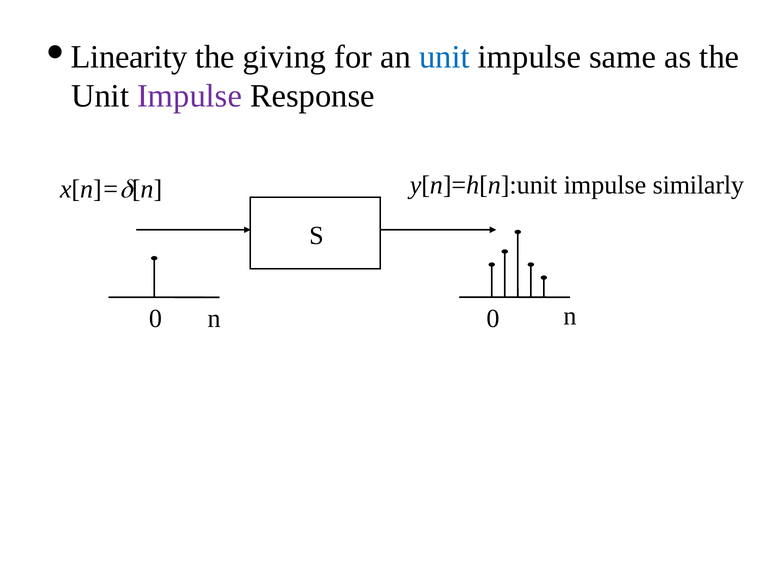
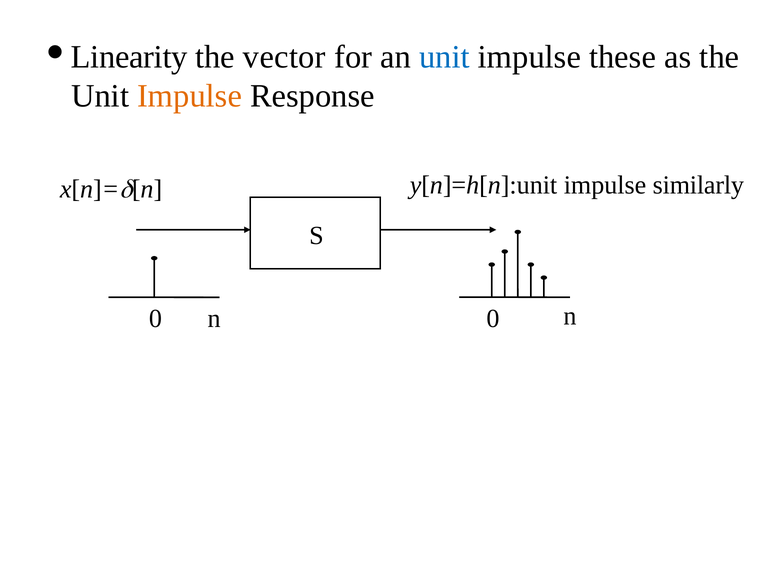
giving: giving -> vector (284, 57)
same: same -> these (623, 57)
Impulse colour: purple -> orange (190, 96)
